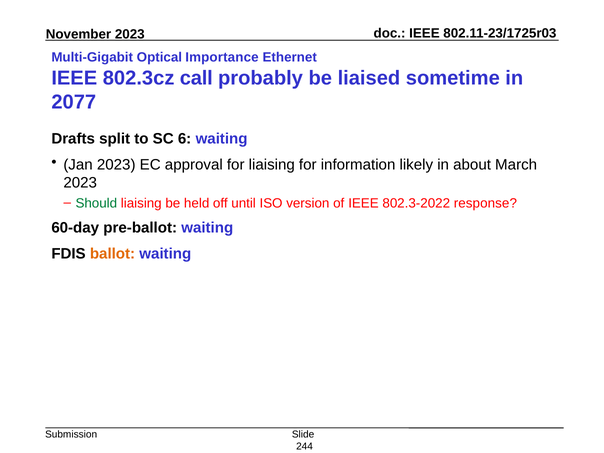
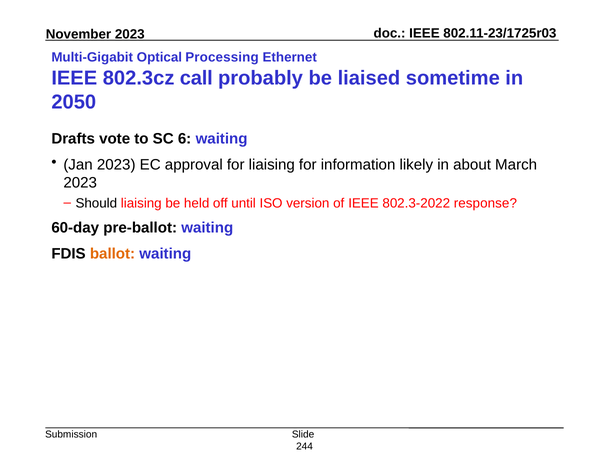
Importance: Importance -> Processing (222, 57)
2077: 2077 -> 2050 (74, 102)
split: split -> vote (115, 139)
Should colour: green -> black (96, 203)
